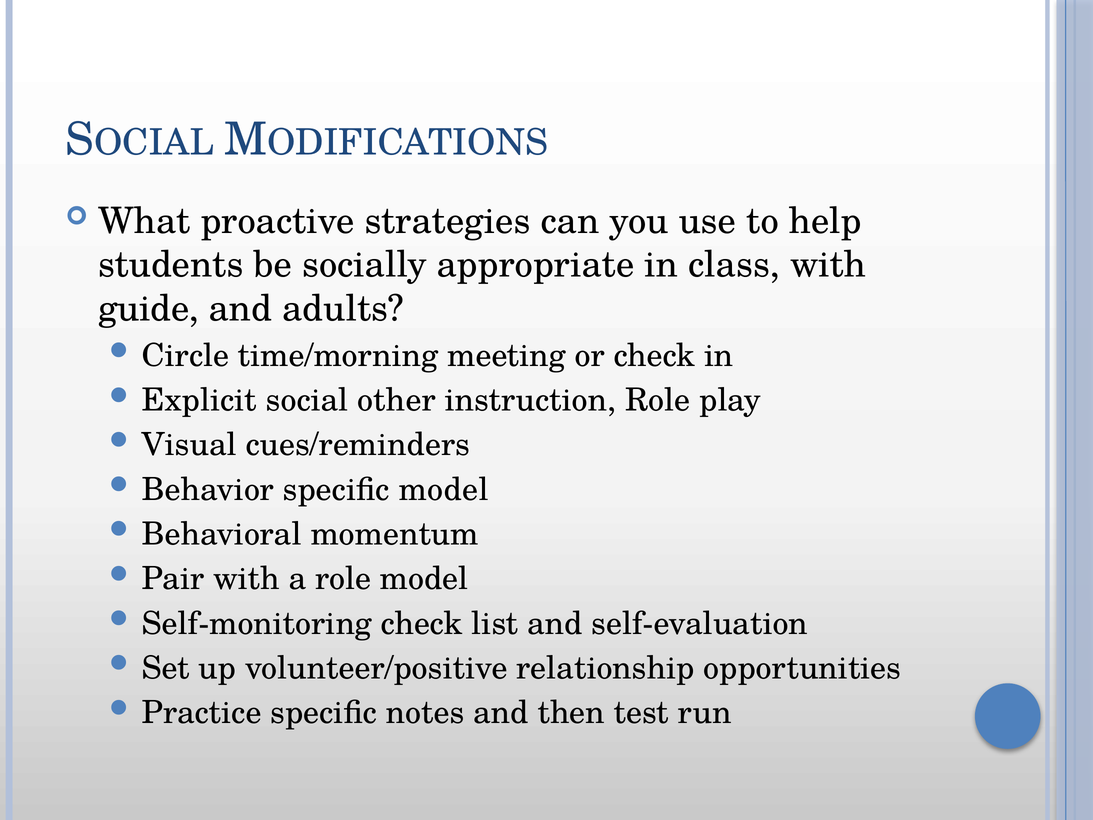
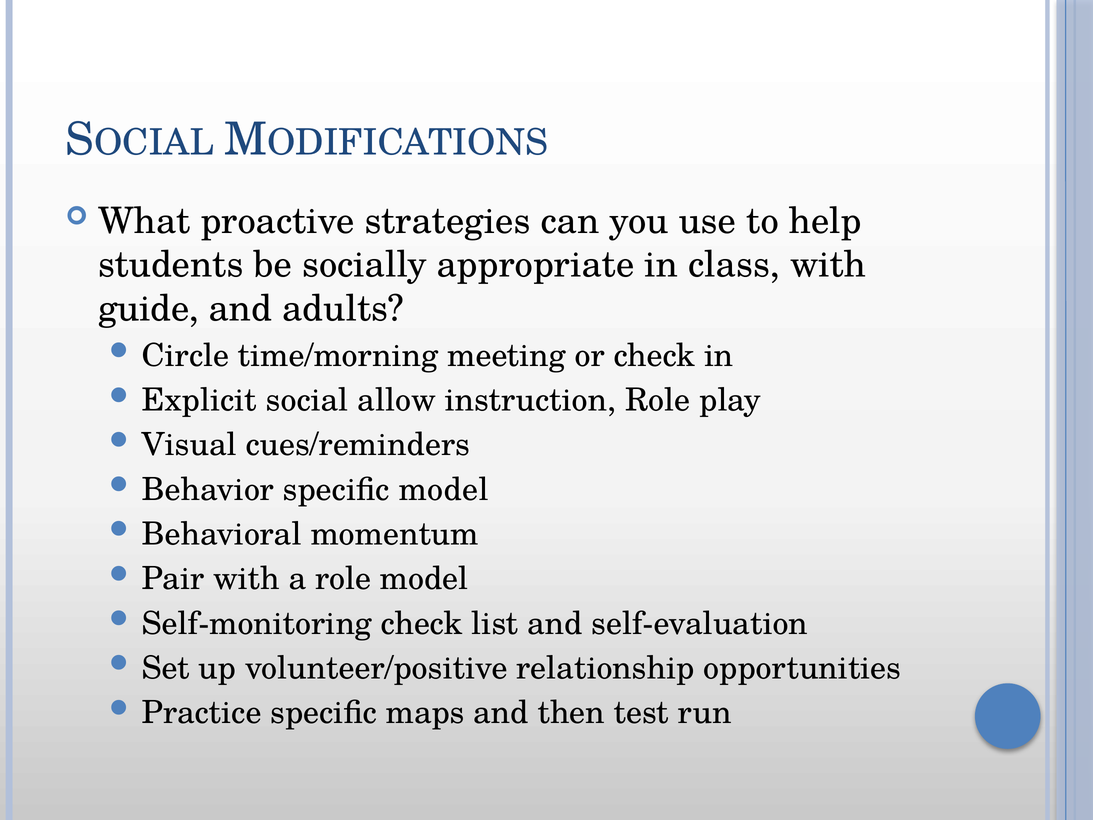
other: other -> allow (397, 400)
notes: notes -> maps (425, 713)
